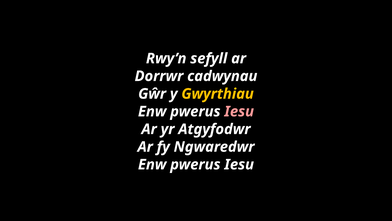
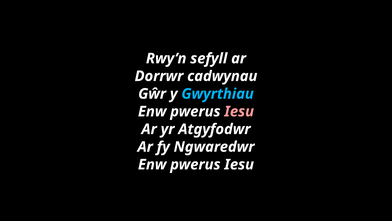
Gwyrthiau colour: yellow -> light blue (218, 94)
